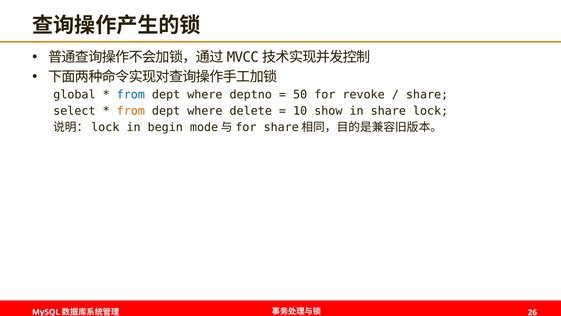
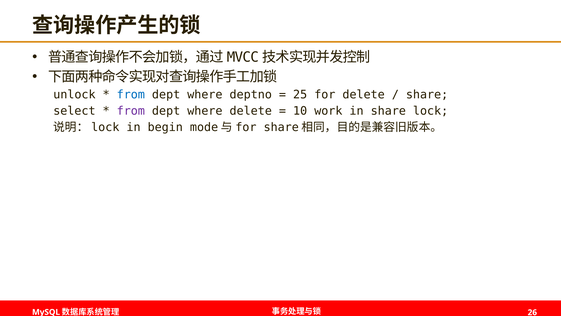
global: global -> unlock (74, 94)
50: 50 -> 25 (300, 94)
for revoke: revoke -> delete (364, 94)
from colour: orange -> purple (131, 111)
show: show -> work (328, 111)
